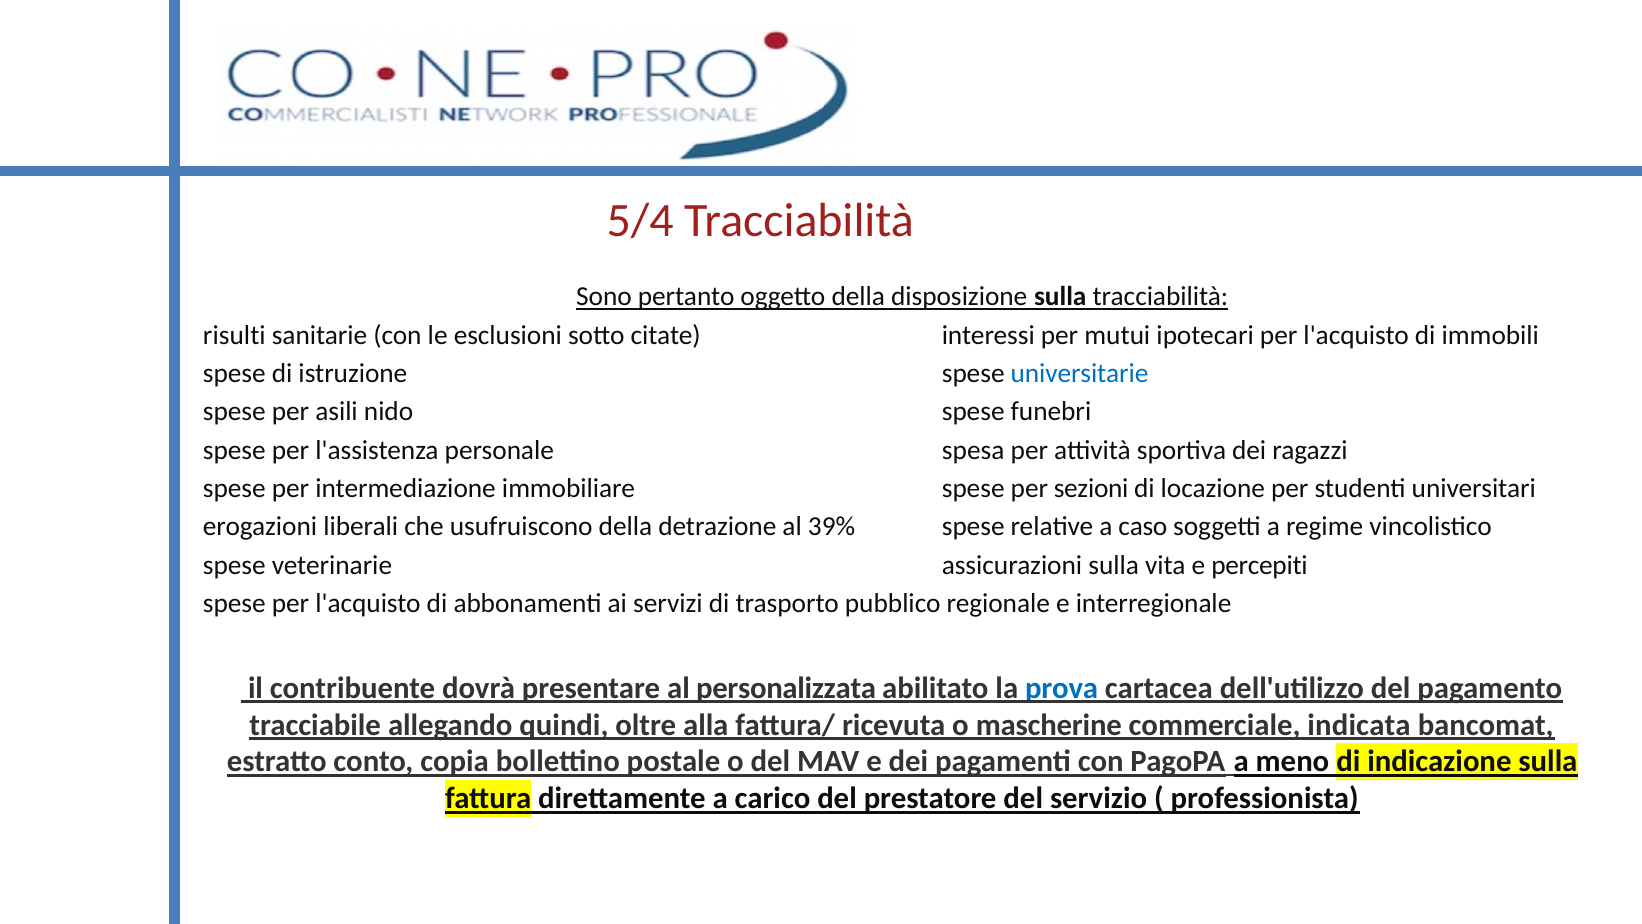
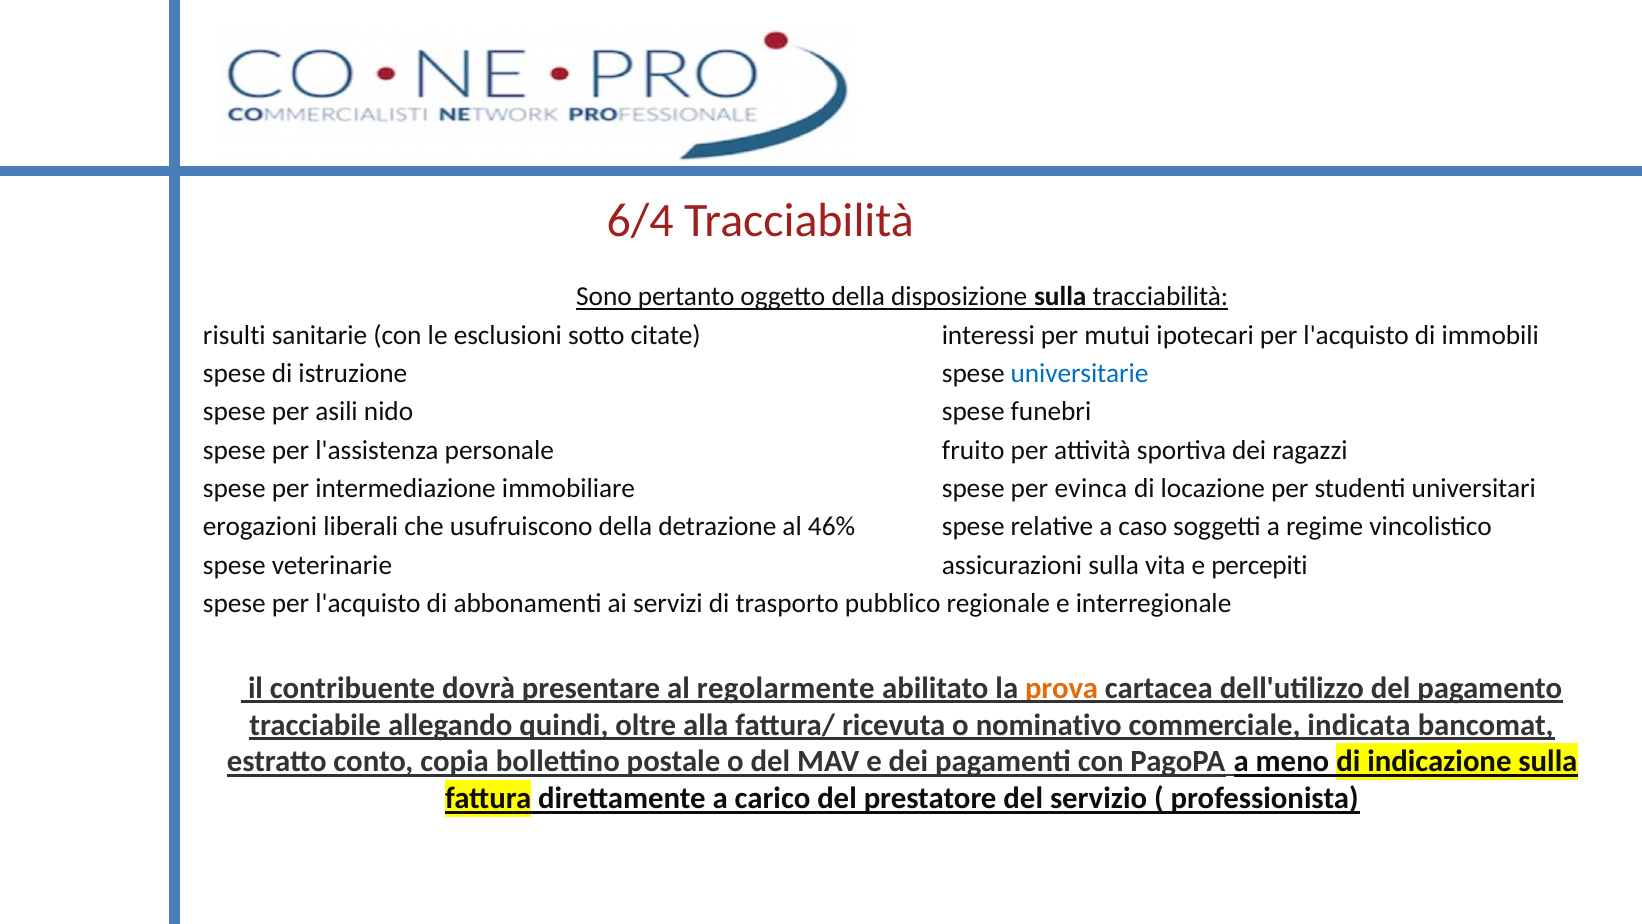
5/4: 5/4 -> 6/4 (640, 221)
spesa: spesa -> fruito (973, 450)
sezioni: sezioni -> evinca (1091, 488)
39%: 39% -> 46% (832, 527)
personalizzata: personalizzata -> regolarmente (786, 688)
prova colour: blue -> orange (1062, 688)
mascherine: mascherine -> nominativo (1049, 725)
